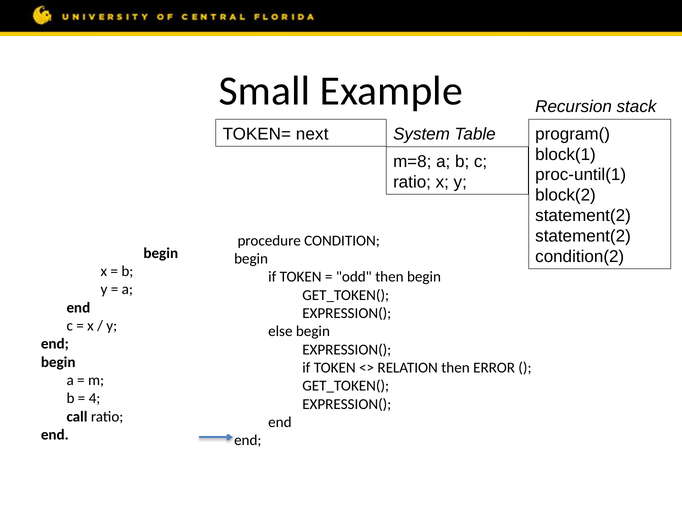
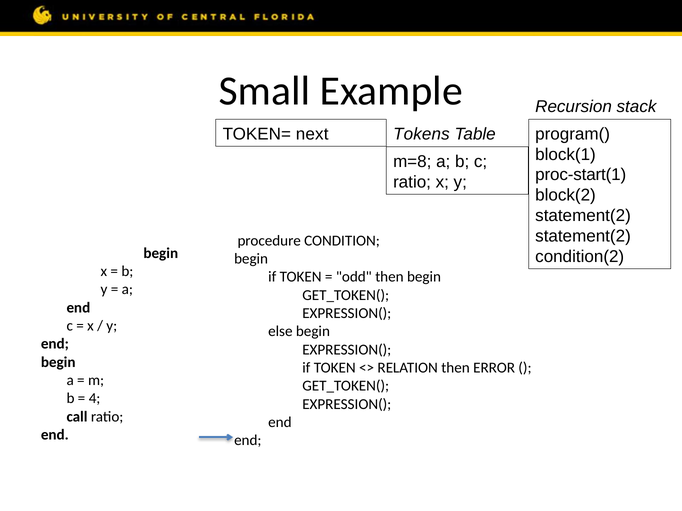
System: System -> Tokens (421, 134)
proc-until(1: proc-until(1 -> proc-start(1 (581, 175)
